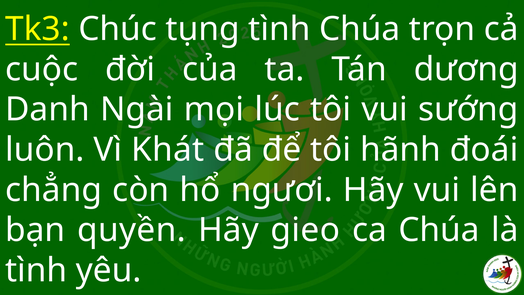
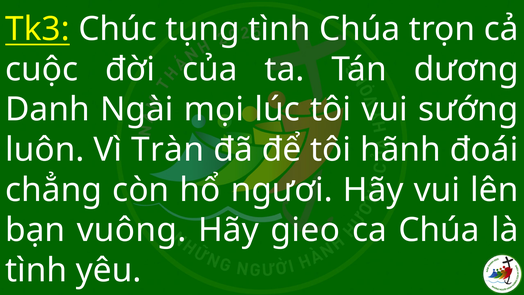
Khát: Khát -> Tràn (168, 150)
quyền: quyền -> vuông (132, 230)
